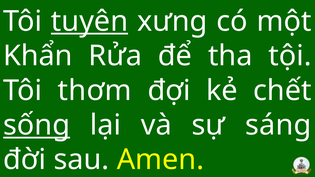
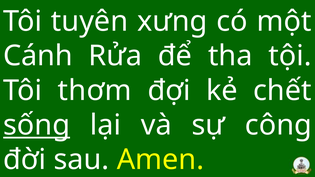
tuyên underline: present -> none (90, 21)
Khẩn: Khẩn -> Cánh (38, 56)
sáng: sáng -> công (278, 125)
